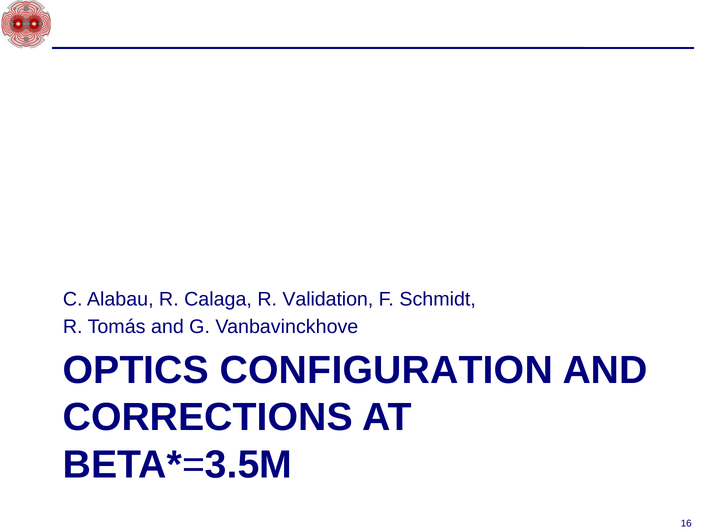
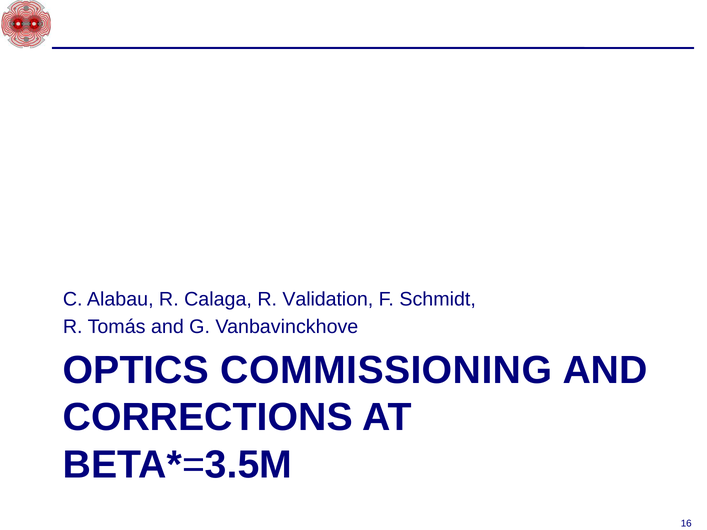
CONFIGURATION: CONFIGURATION -> COMMISSIONING (386, 371)
